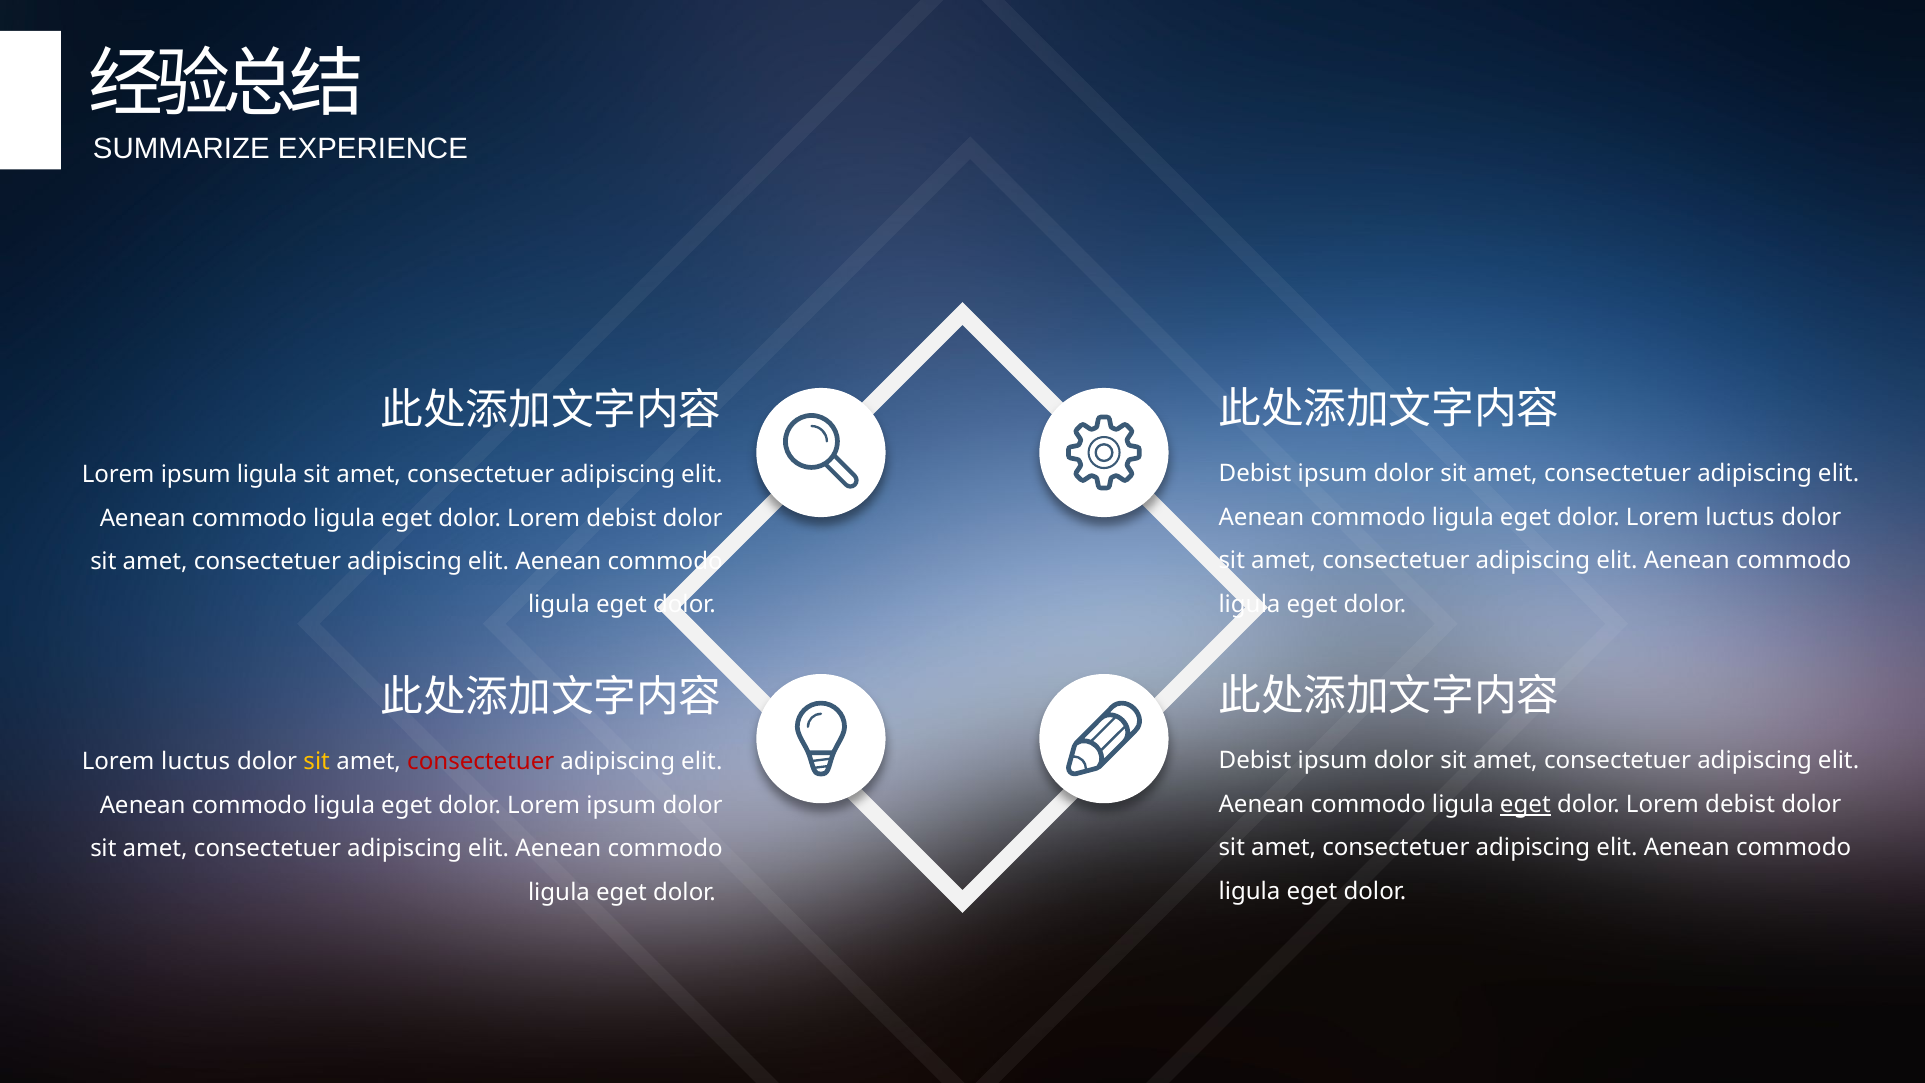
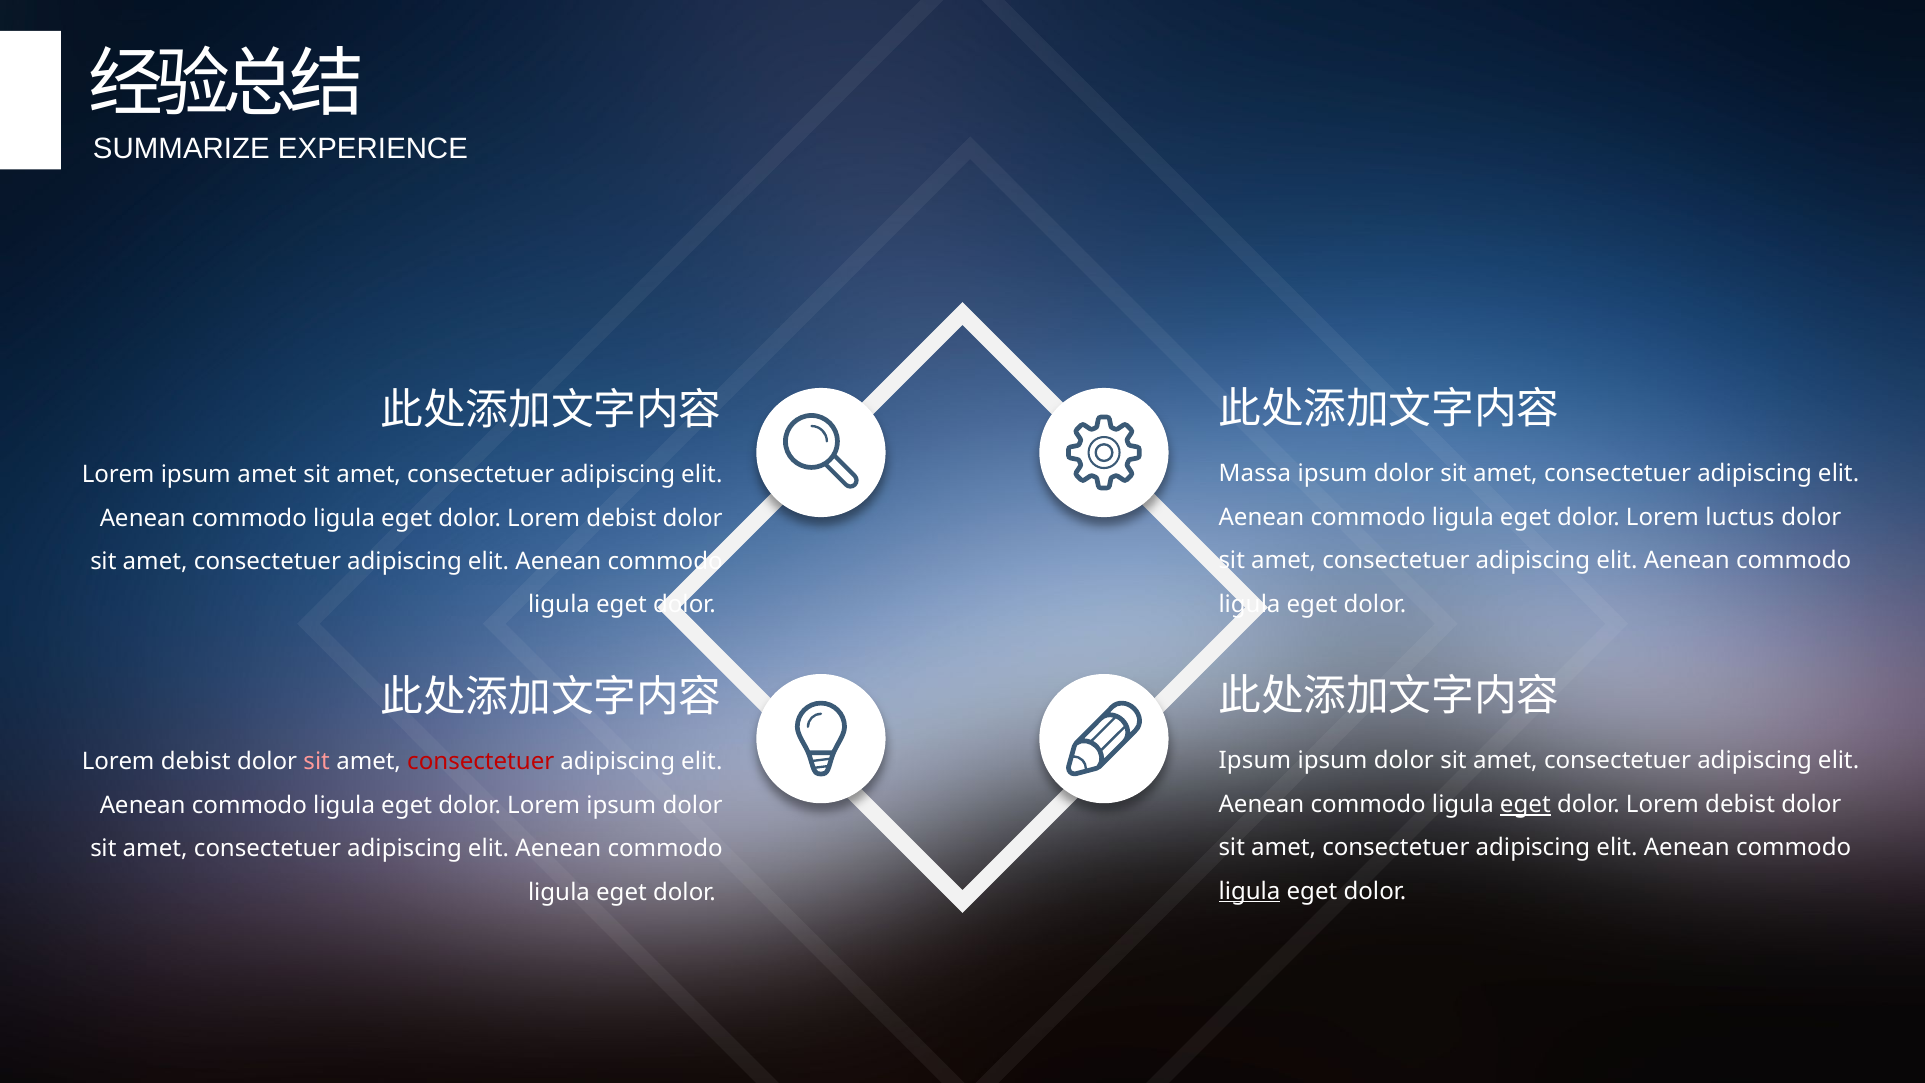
Debist: Debist -> Massa (1255, 474)
ipsum ligula: ligula -> amet (267, 475)
Debist: Debist -> Ipsum (1255, 761)
luctus: luctus -> debist (196, 762)
sit colour: yellow -> pink (317, 762)
ligula underline: none -> present (1250, 891)
